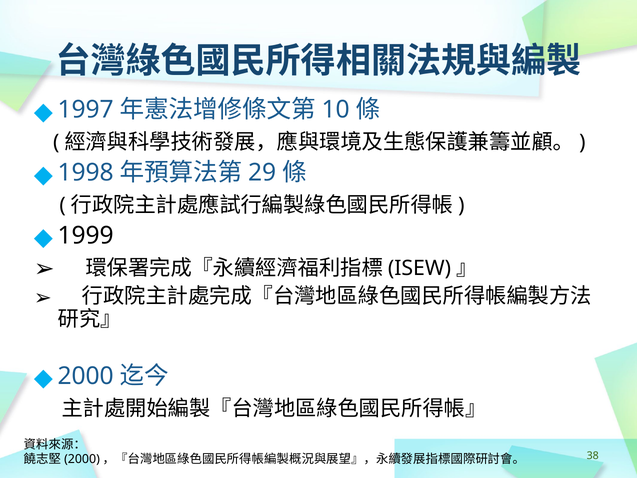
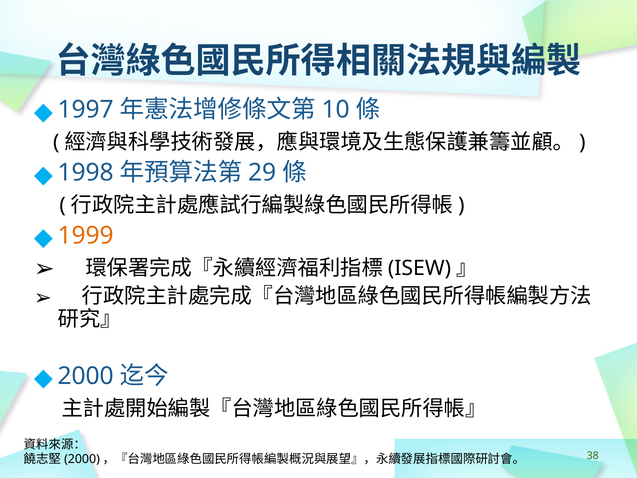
1999 colour: black -> orange (86, 235)
